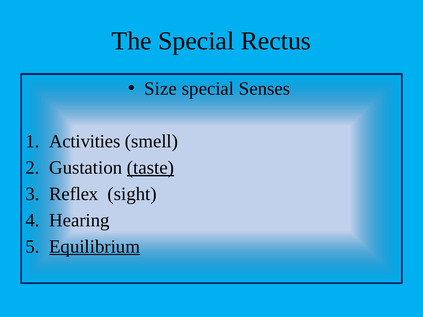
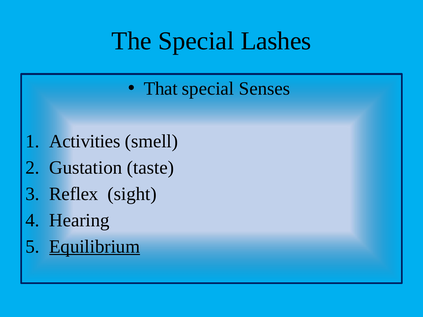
Rectus: Rectus -> Lashes (276, 41)
Size: Size -> That (161, 89)
taste underline: present -> none (150, 168)
